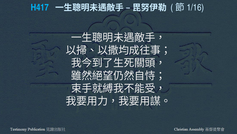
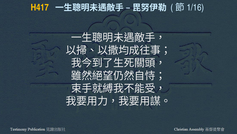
H417 colour: light blue -> yellow (40, 7)
